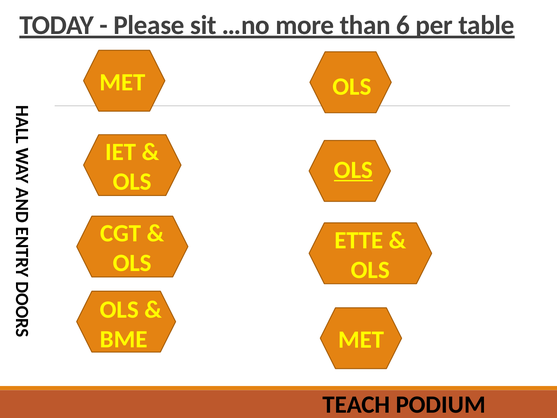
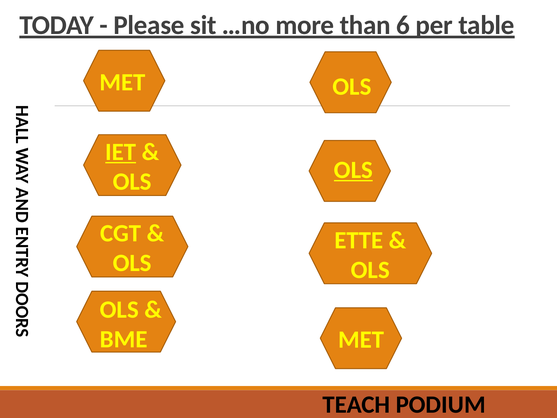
IET underline: none -> present (121, 152)
